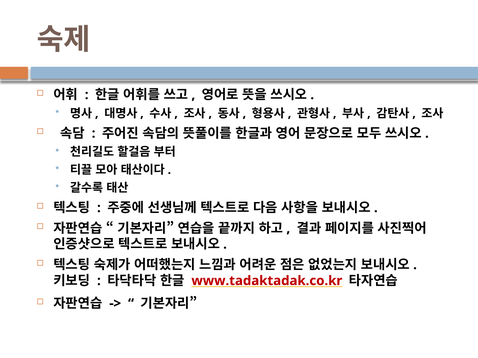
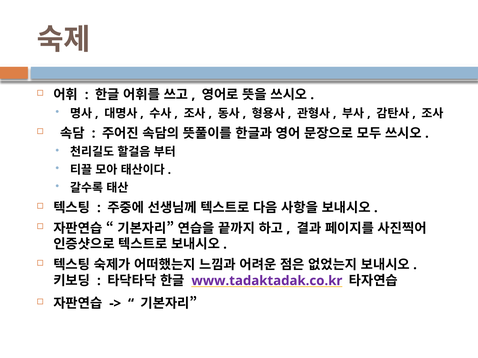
www.tadaktadak.co.kr colour: red -> purple (267, 281)
